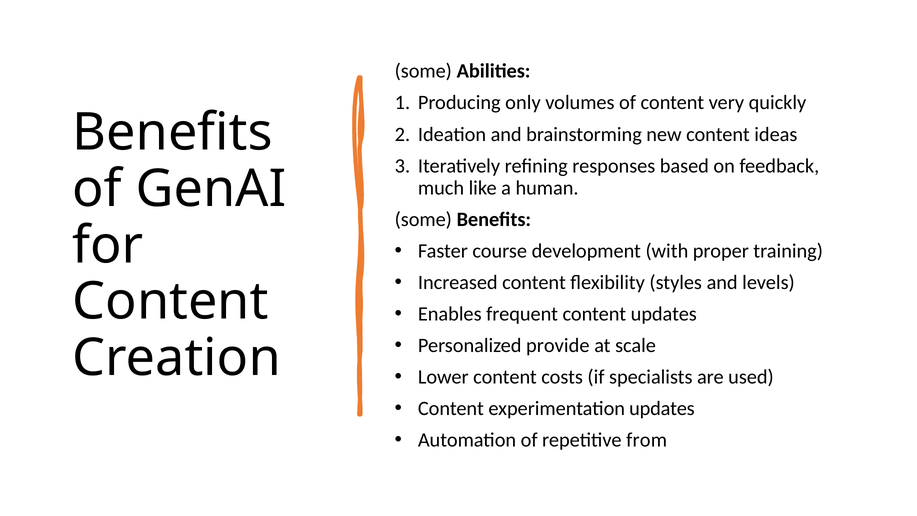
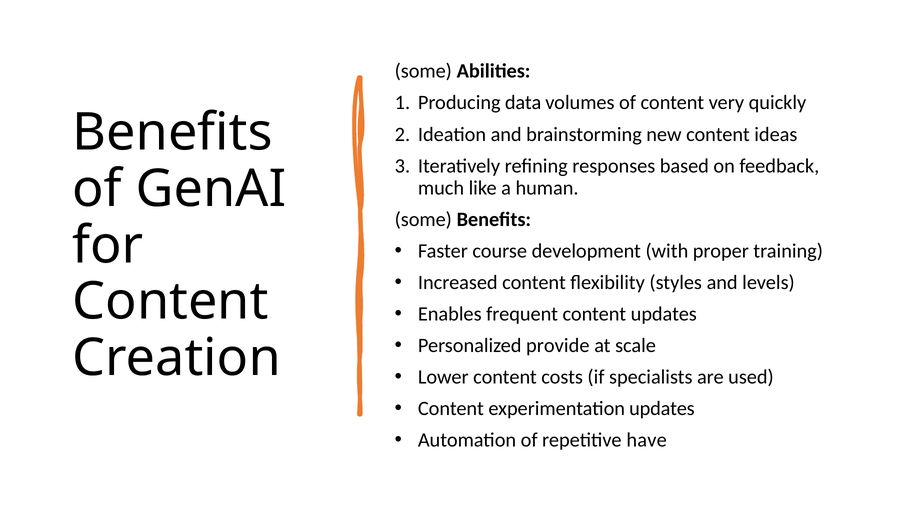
only: only -> data (523, 103)
from: from -> have (647, 440)
